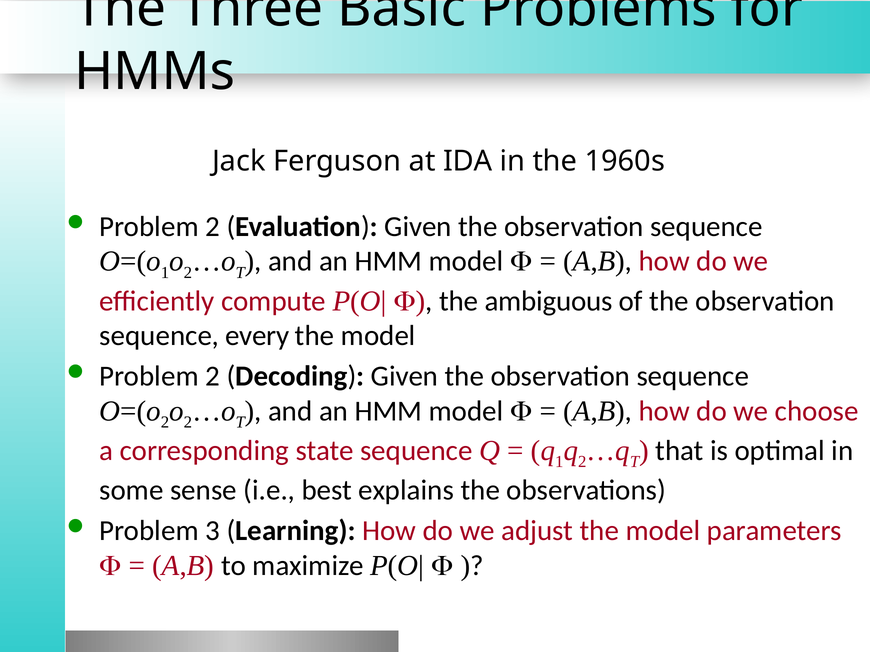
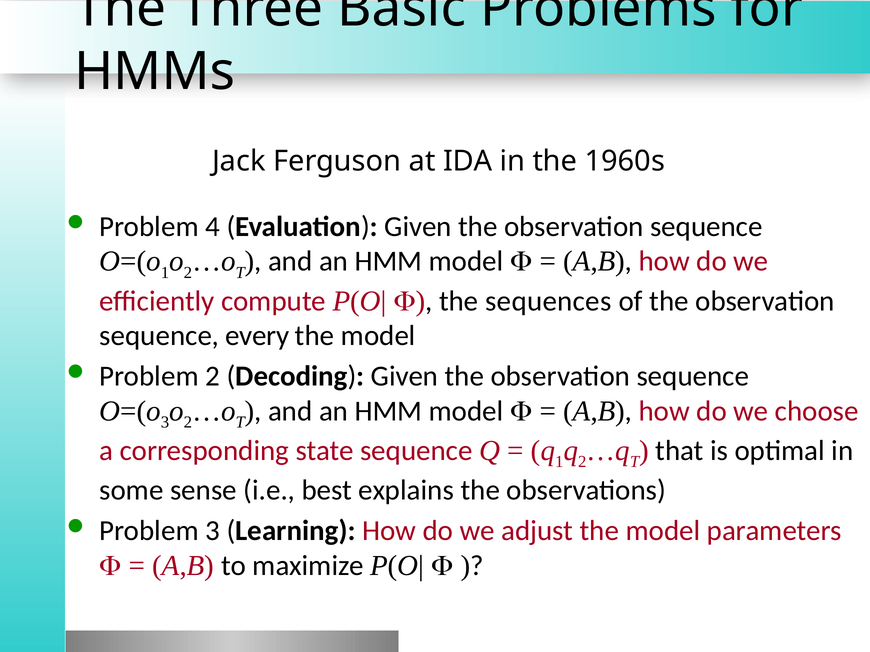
2: 2 -> 4 (213, 227)
ambiguous: ambiguous -> sequences (548, 301)
2: 2 -> 3 (165, 423)
